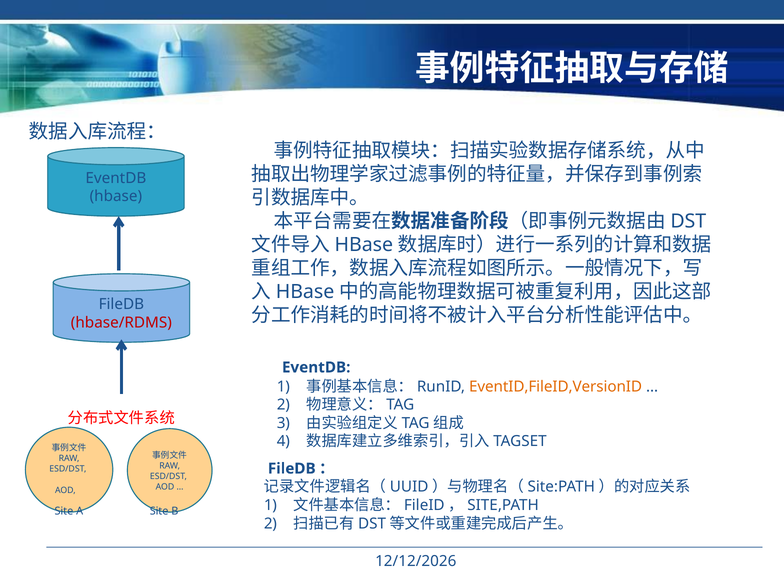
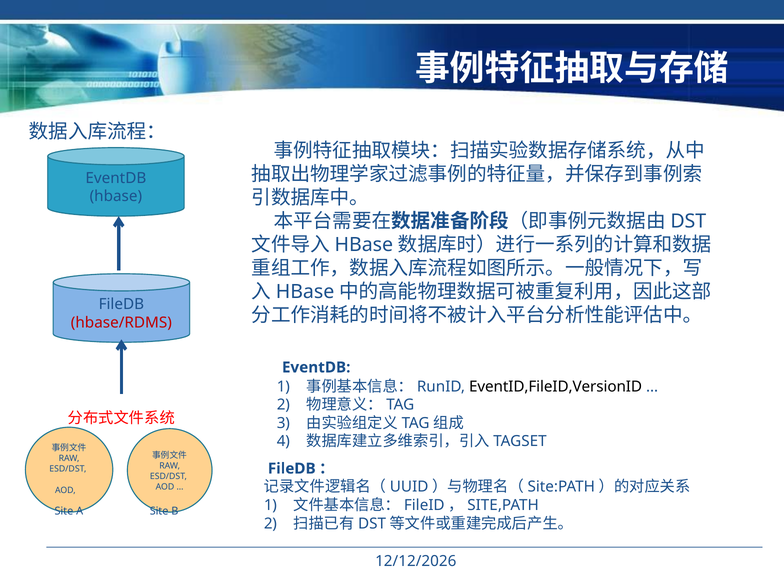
EventID,FileID,VersionID colour: orange -> black (556, 387)
